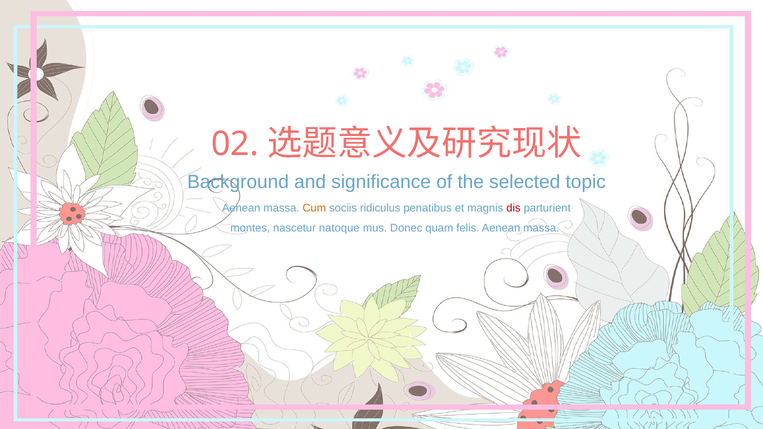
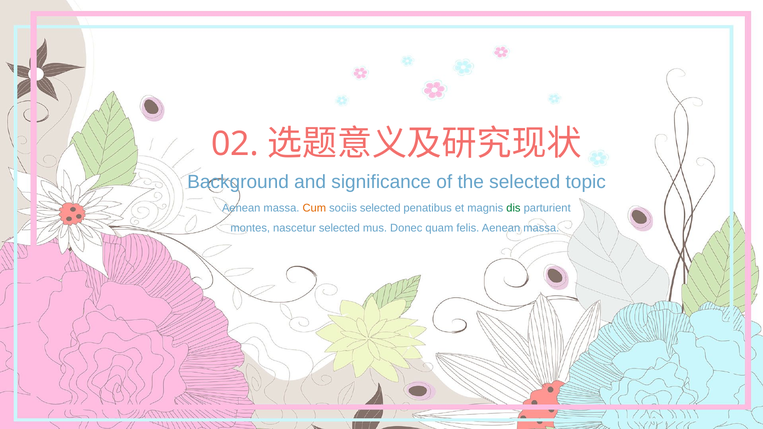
sociis ridiculus: ridiculus -> selected (380, 208)
dis colour: red -> green (513, 208)
nascetur natoque: natoque -> selected (339, 228)
